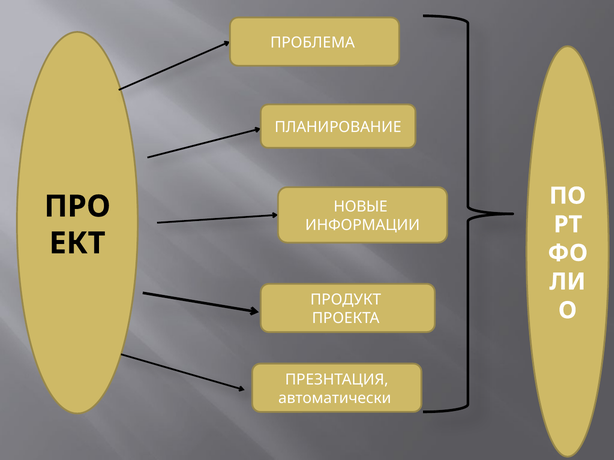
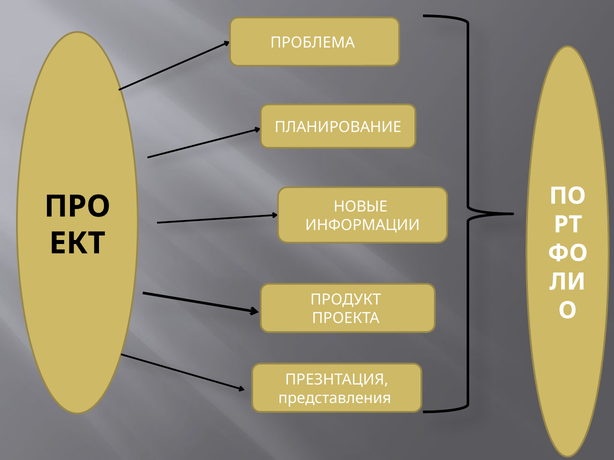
автоматически: автоматически -> представления (335, 398)
